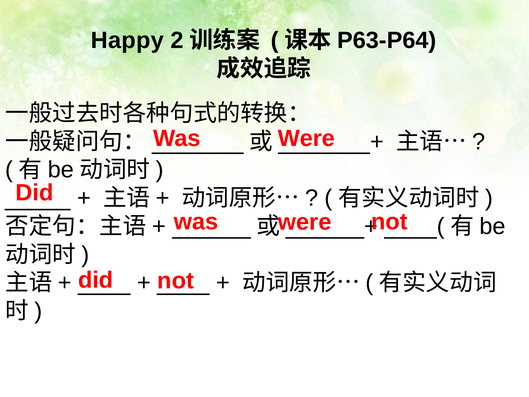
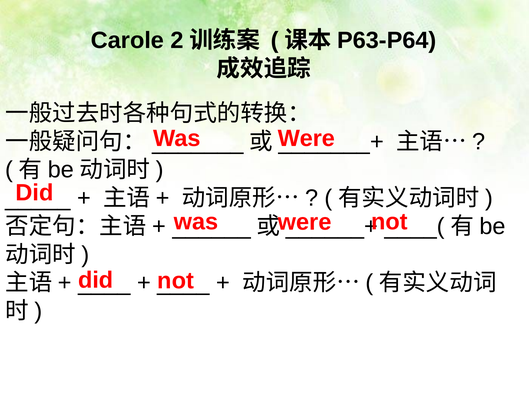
Happy: Happy -> Carole (127, 40)
